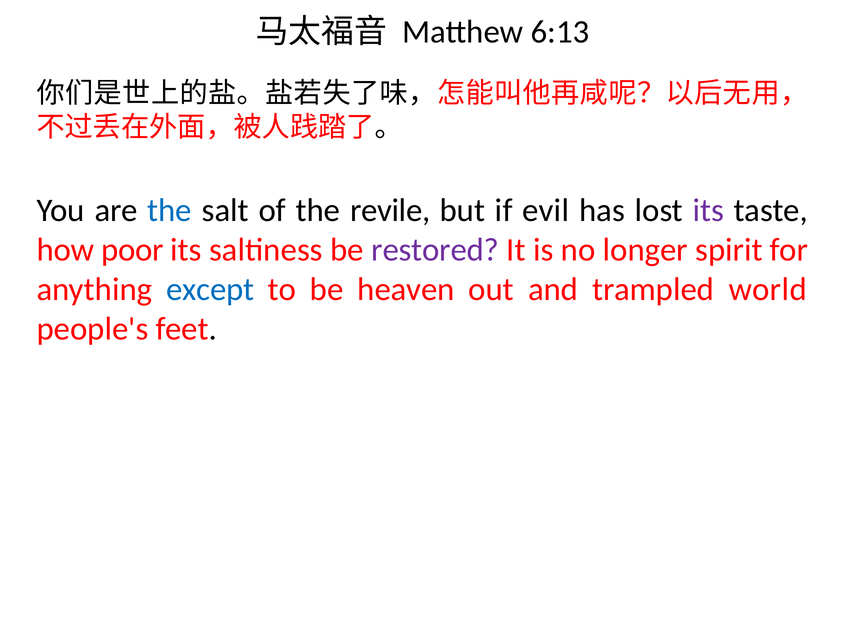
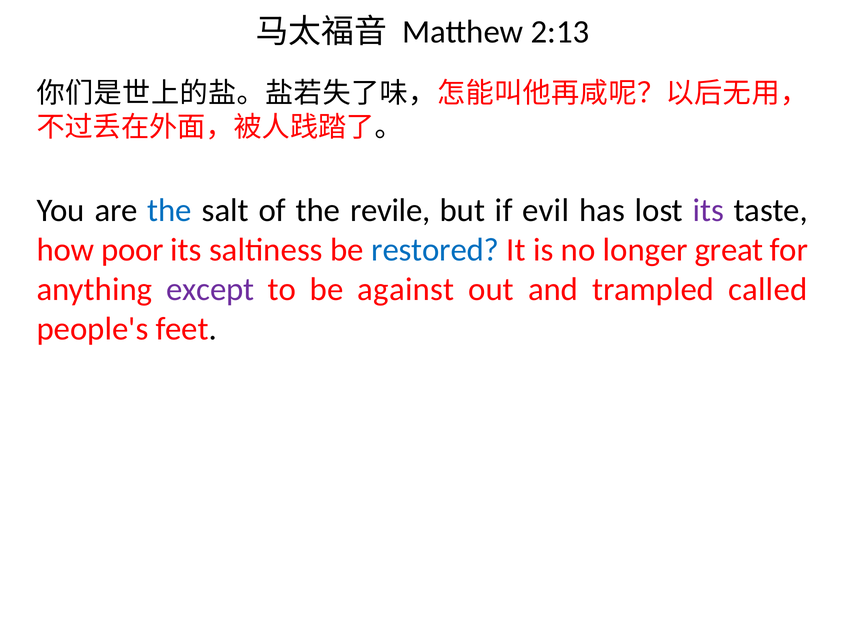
6:13: 6:13 -> 2:13 (560, 32)
restored colour: purple -> blue (435, 250)
spirit: spirit -> great (729, 250)
except colour: blue -> purple (210, 289)
heaven: heaven -> against (406, 289)
world: world -> called (768, 289)
